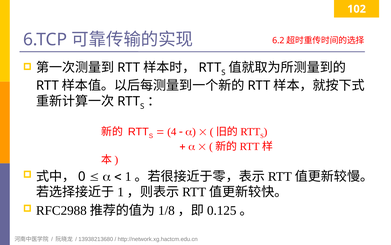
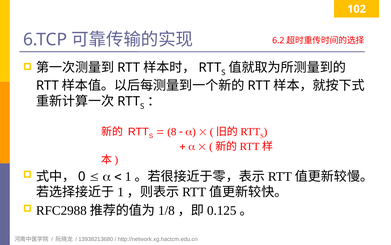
4: 4 -> 8 (172, 131)
